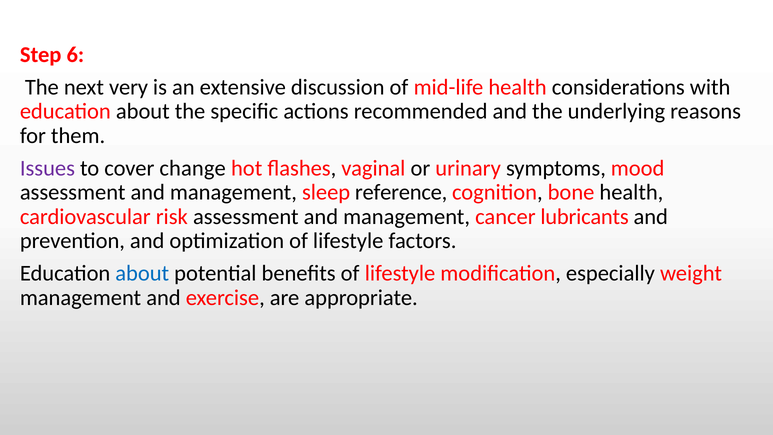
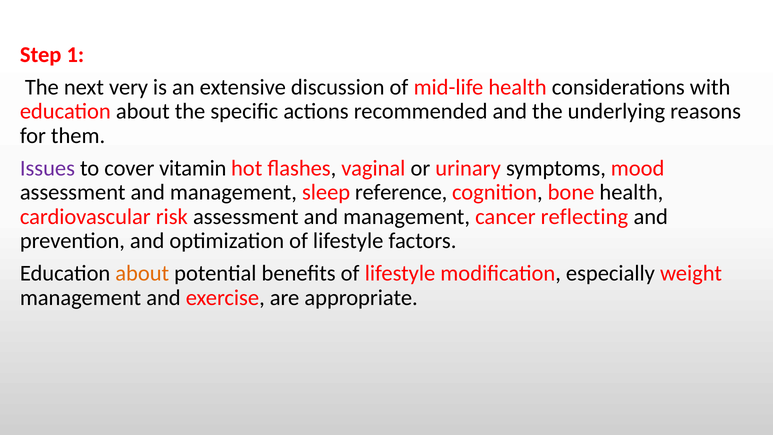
6: 6 -> 1 (75, 55)
change: change -> vitamin (193, 168)
lubricants: lubricants -> reflecting (584, 217)
about colour: blue -> orange (142, 273)
